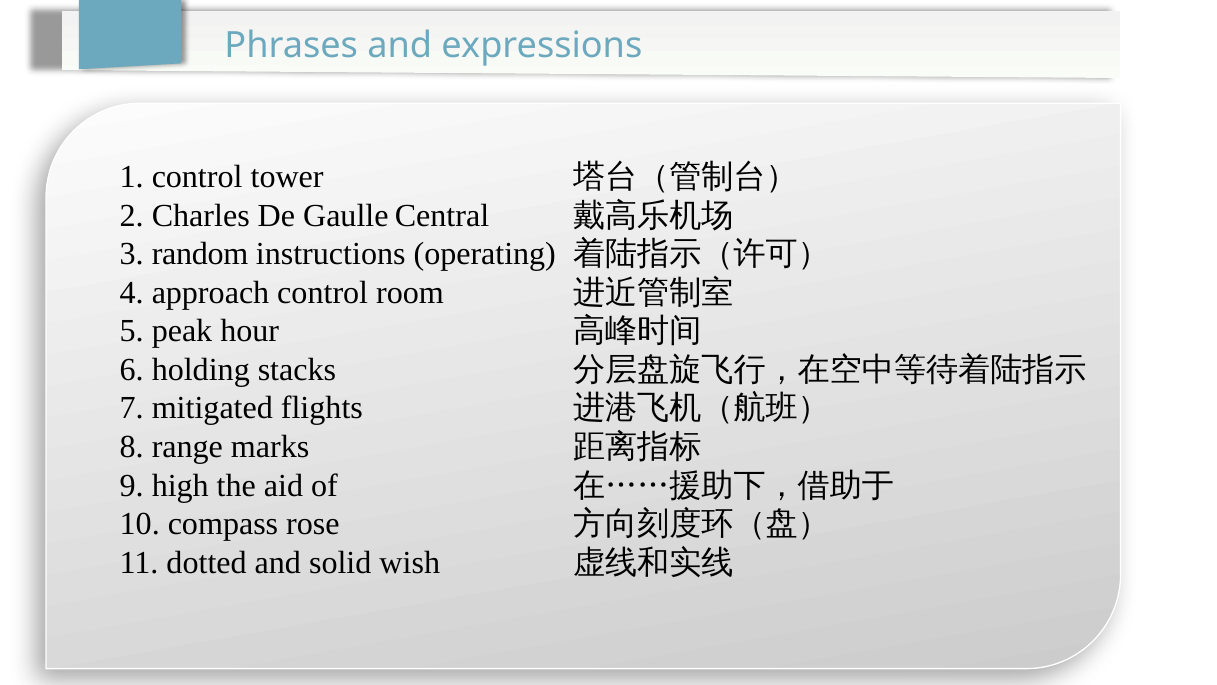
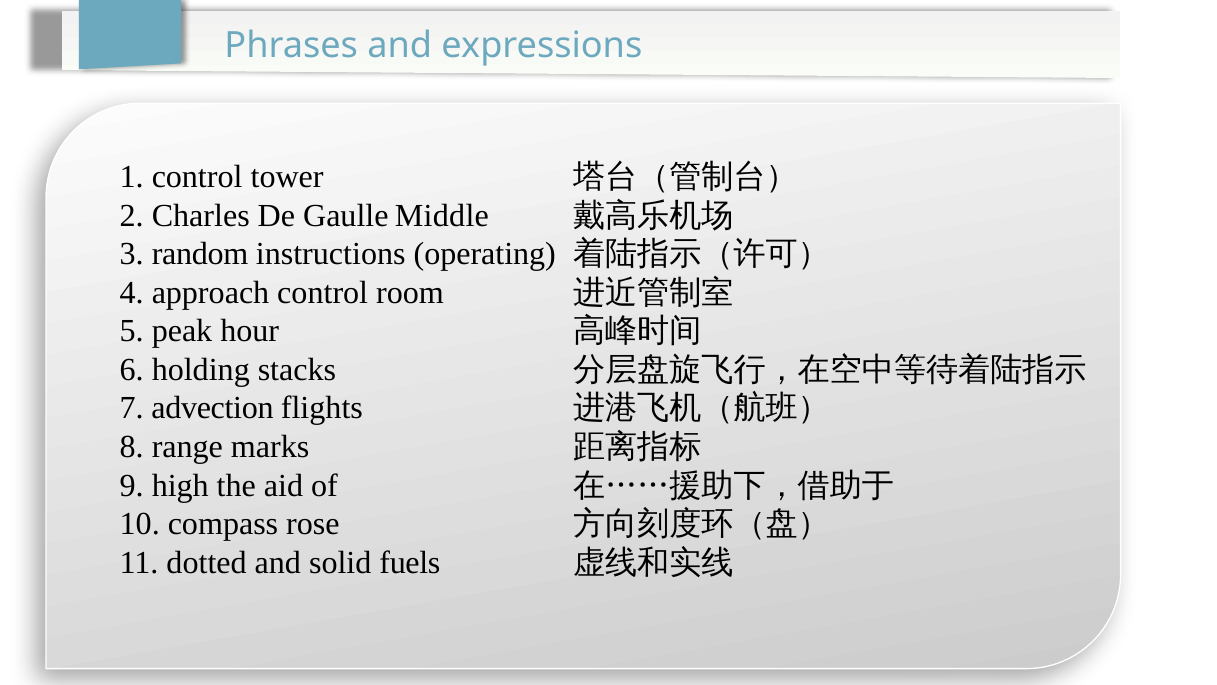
Central: Central -> Middle (442, 216)
mitigated: mitigated -> advection (213, 408)
wish: wish -> fuels (410, 562)
